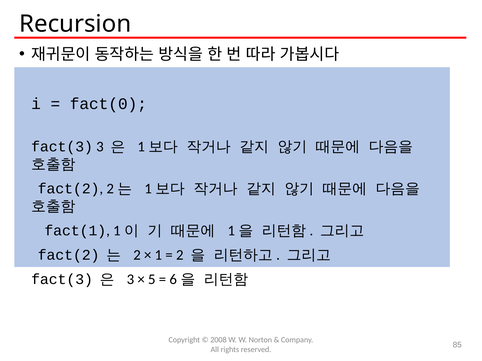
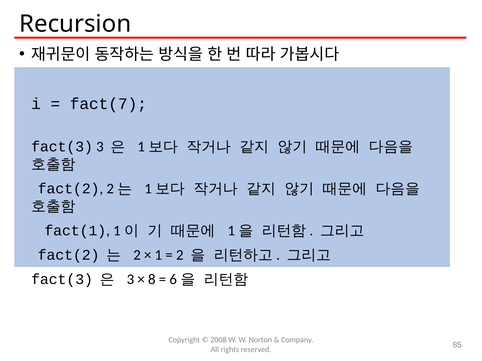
fact(0: fact(0 -> fact(7 (108, 104)
5: 5 -> 8 (152, 280)
